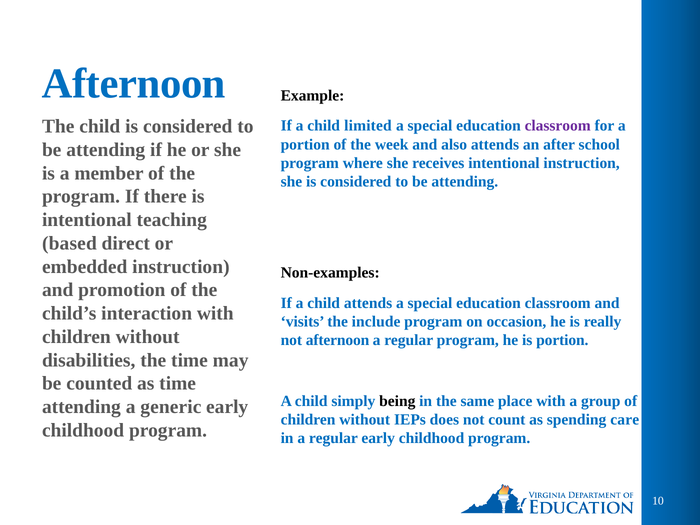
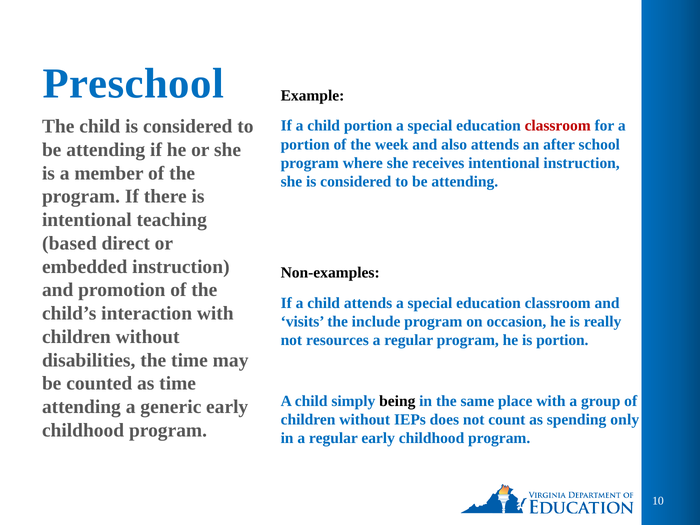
Afternoon: Afternoon -> Preschool (133, 84)
child limited: limited -> portion (368, 126)
classroom colour: purple -> red (558, 126)
not afternoon: afternoon -> resources (337, 340)
care: care -> only (625, 420)
